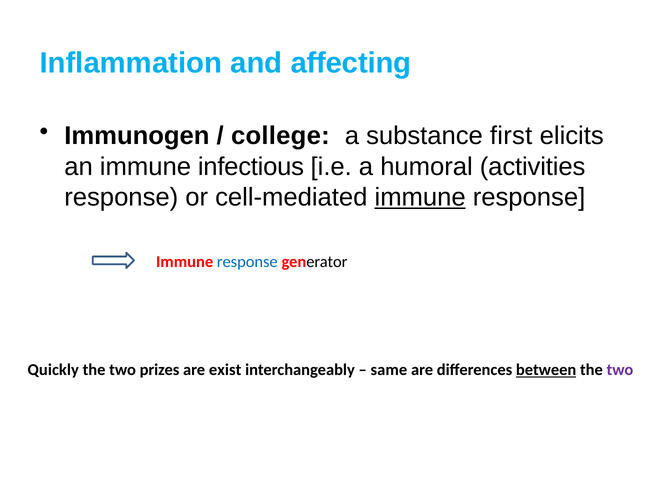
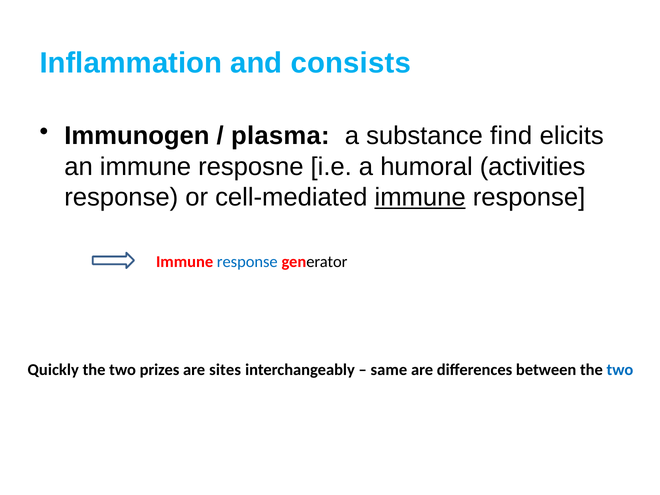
affecting: affecting -> consists (351, 63)
college: college -> plasma (280, 136)
first: first -> find (511, 136)
infectious: infectious -> resposne (251, 167)
exist: exist -> sites (225, 370)
between underline: present -> none (546, 370)
two colour: purple -> blue (620, 370)
